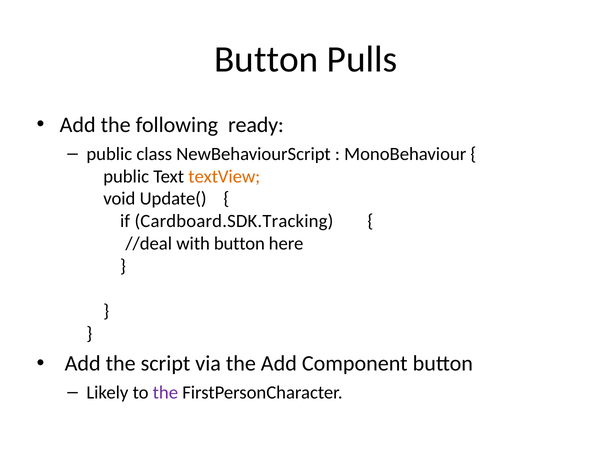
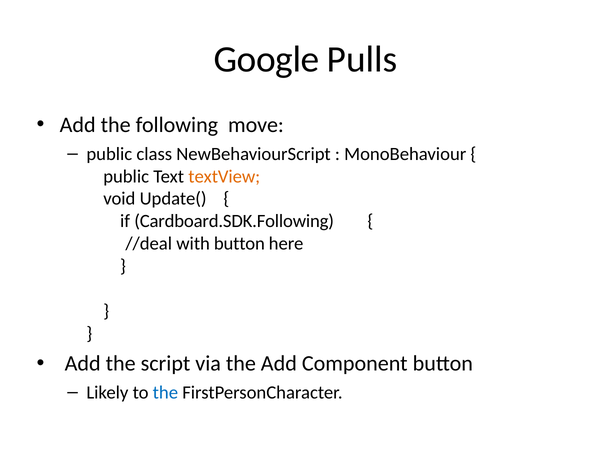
Button: Button -> Google (266, 59)
ready: ready -> move (256, 125)
Cardboard.SDK.Tracking: Cardboard.SDK.Tracking -> Cardboard.SDK.Following (234, 221)
the colour: purple -> blue (165, 393)
